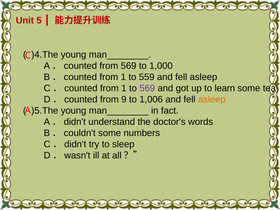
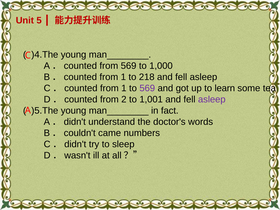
559: 559 -> 218 (147, 77)
9: 9 -> 2 (124, 99)
1,006: 1,006 -> 1,001 (151, 99)
asleep colour: orange -> purple (212, 99)
B．couldn't some: some -> came (110, 133)
